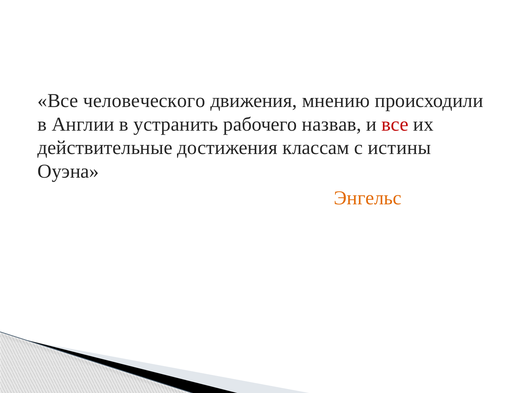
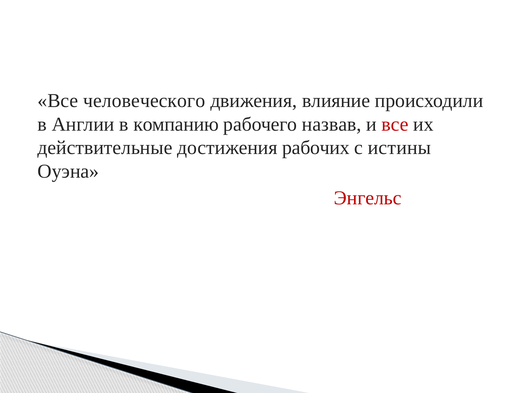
мнению: мнению -> влияние (336, 101)
устранить: устранить -> компанию (176, 124)
классам: классам -> рабочих (316, 148)
Энгельс colour: orange -> red (368, 198)
